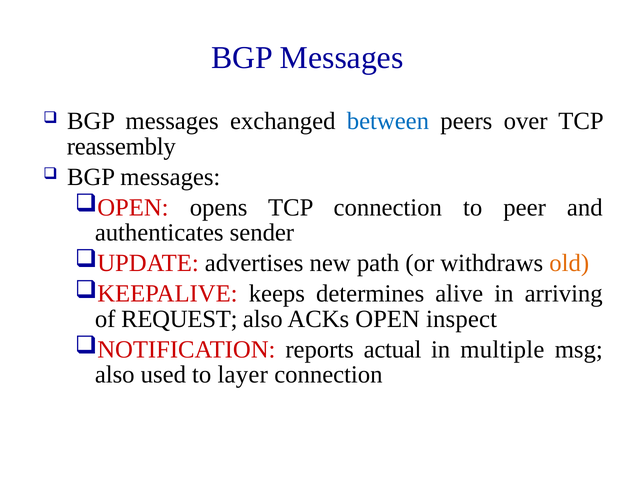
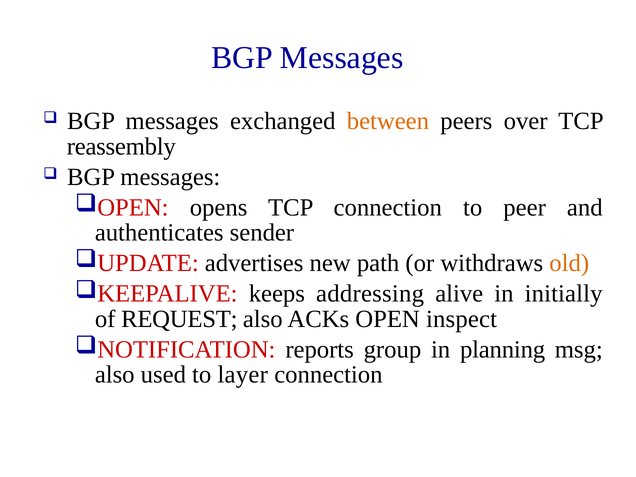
between colour: blue -> orange (388, 121)
determines: determines -> addressing (370, 294)
arriving: arriving -> initially (564, 294)
actual: actual -> group (392, 350)
multiple: multiple -> planning (503, 350)
